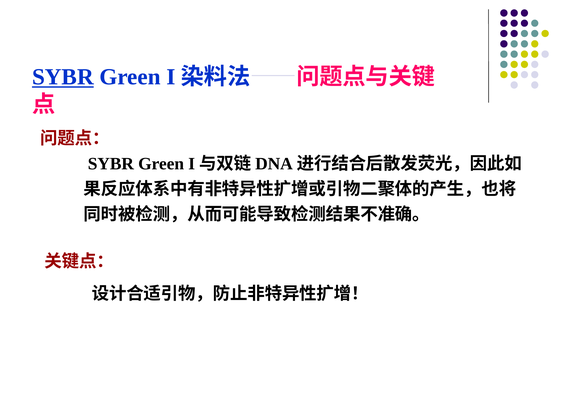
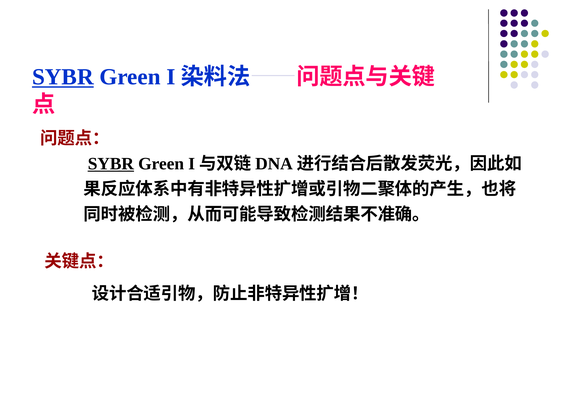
SYBR underline: none -> present (111, 164)
